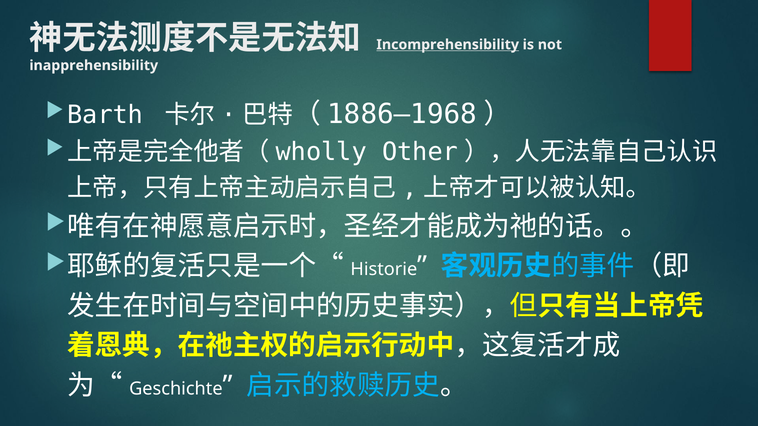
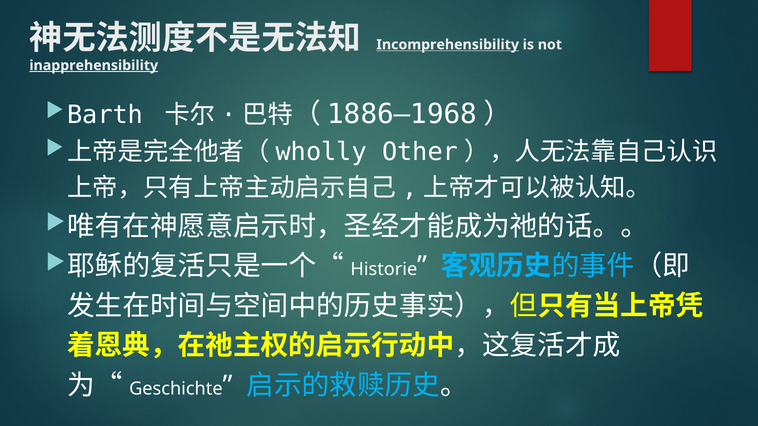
inapprehensibility underline: none -> present (94, 65)
